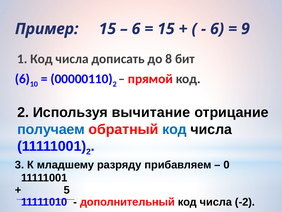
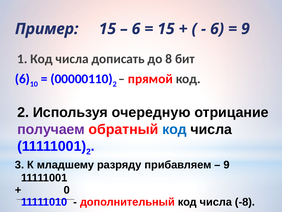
вычитание: вычитание -> очередную (151, 112)
получаем colour: blue -> purple (51, 129)
0: 0 -> 9 (227, 165)
5: 5 -> 0 (67, 190)
-2: -2 -> -8 (245, 202)
